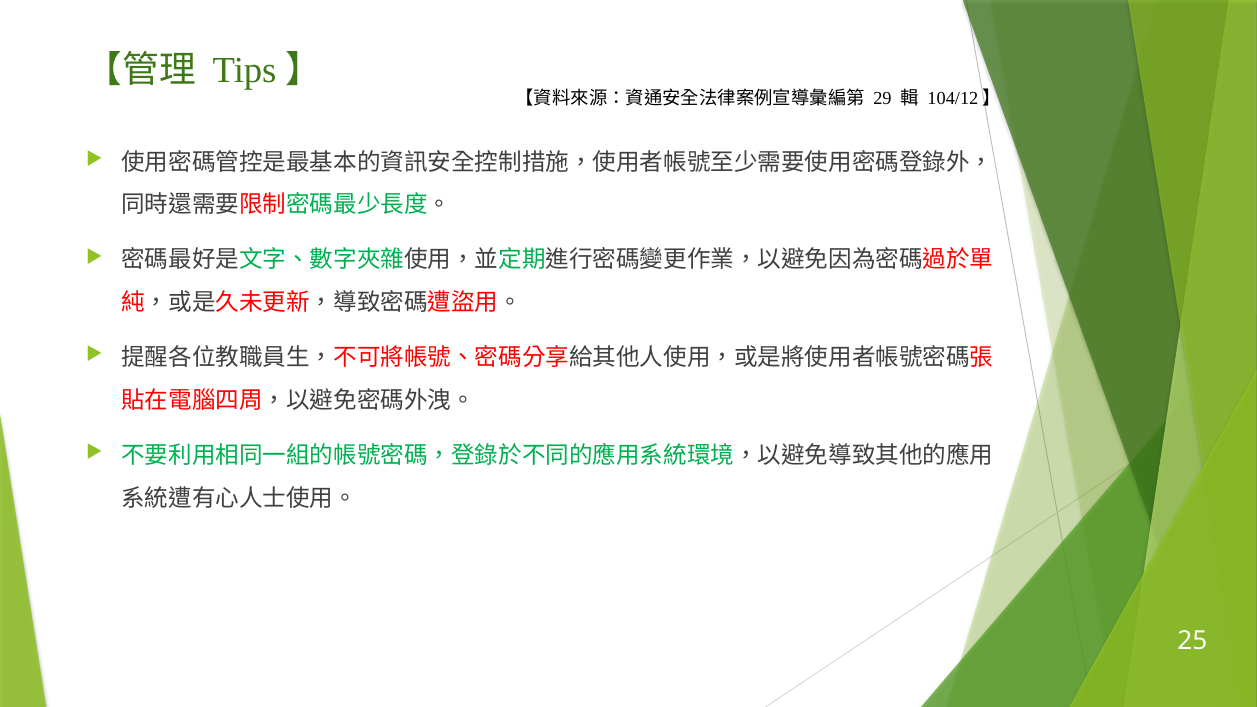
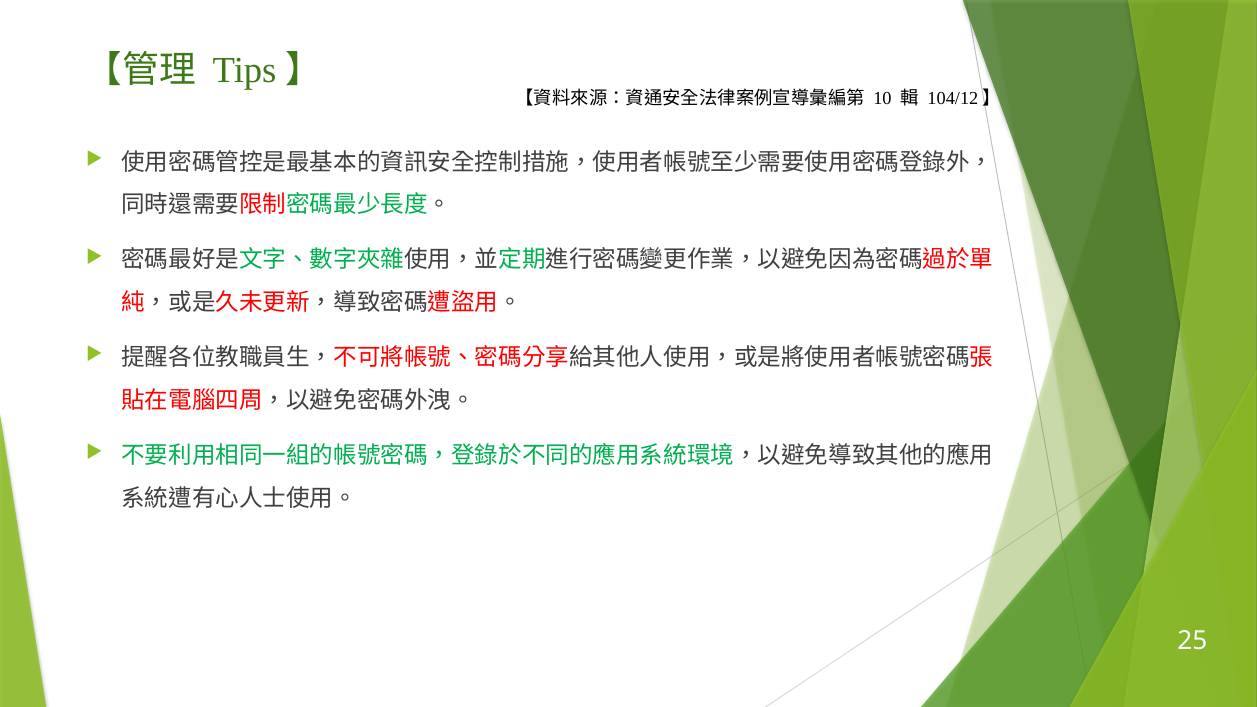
29: 29 -> 10 (882, 98)
